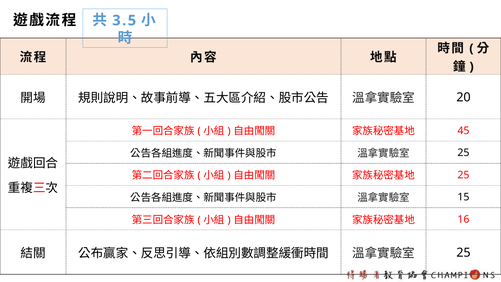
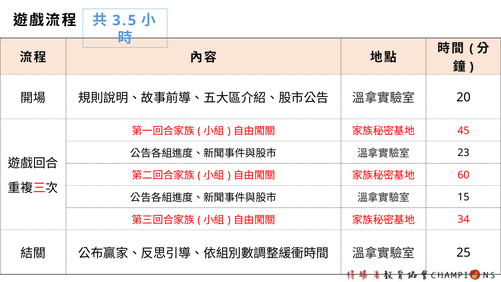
25: 25 -> 23 (463, 153)
25: 25 -> 60 (463, 175)
16: 16 -> 34 (463, 219)
